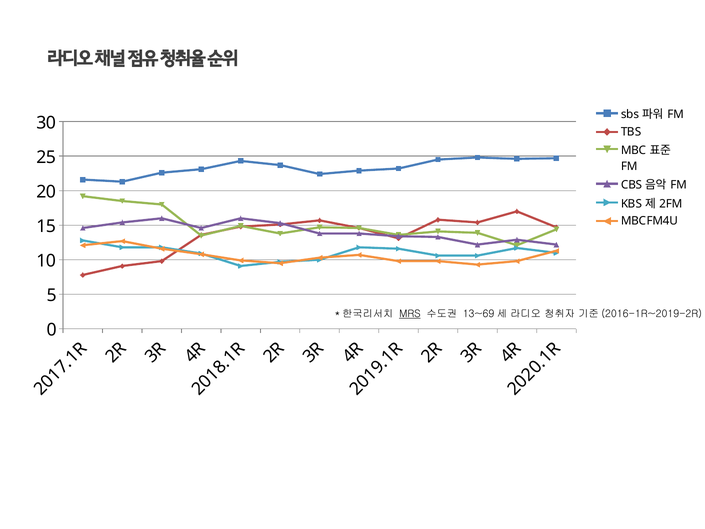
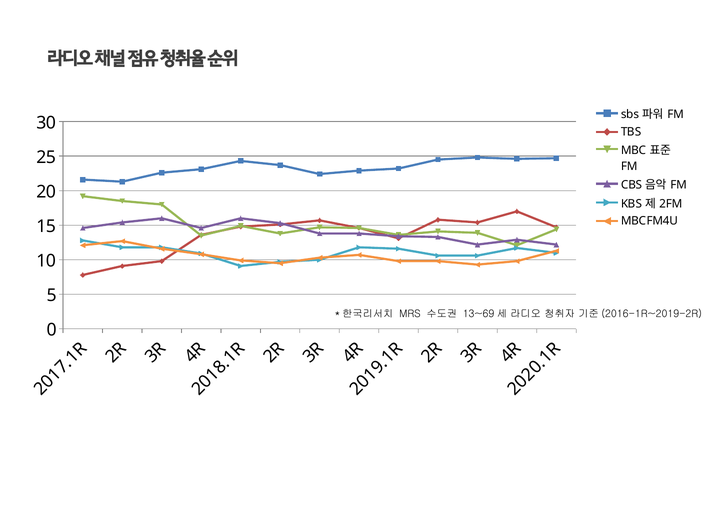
MRS underline: present -> none (410, 314)
